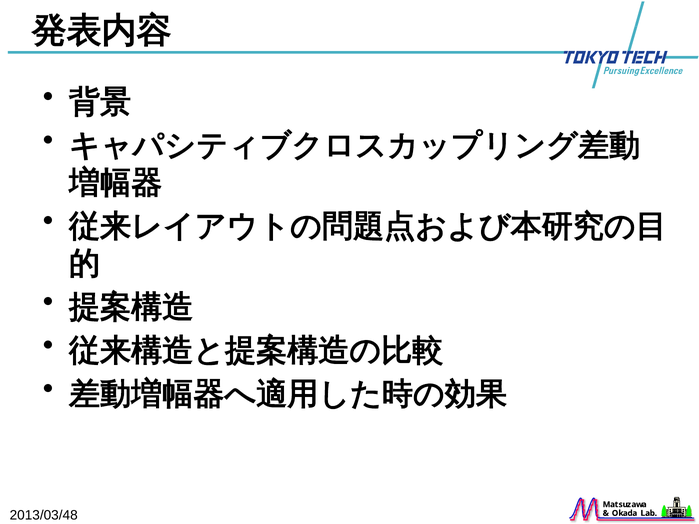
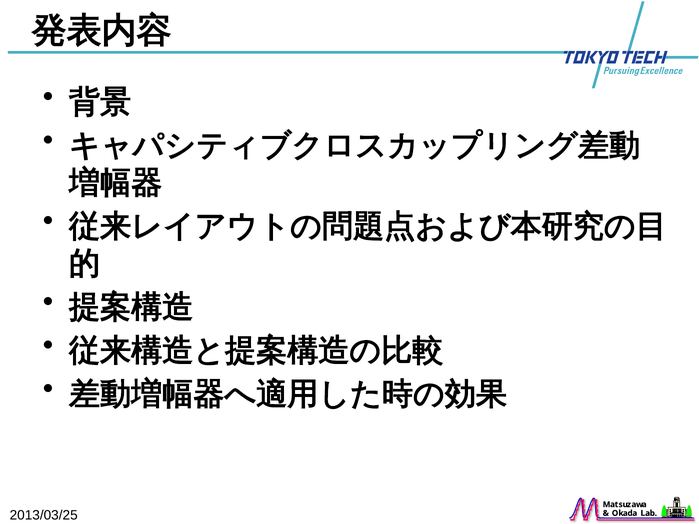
2013/03/48: 2013/03/48 -> 2013/03/25 (44, 516)
